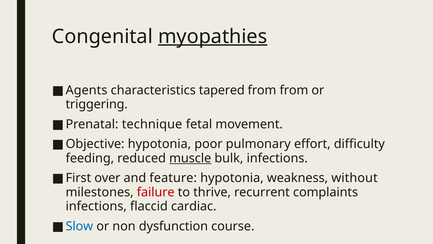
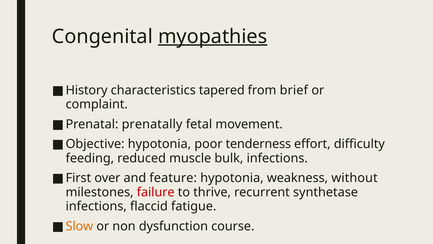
Agents: Agents -> History (87, 90)
from from: from -> brief (294, 90)
triggering: triggering -> complaint (97, 104)
technique: technique -> prenatally (152, 124)
pulmonary: pulmonary -> tenderness (258, 144)
muscle underline: present -> none (190, 158)
complaints: complaints -> synthetase (326, 192)
cardiac: cardiac -> fatigue (194, 206)
Slow colour: blue -> orange (79, 226)
